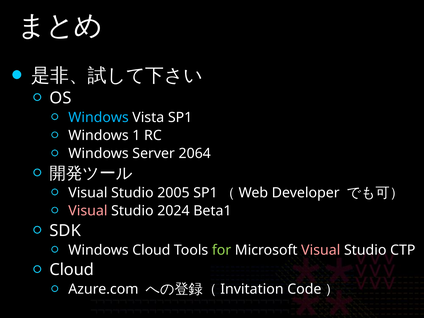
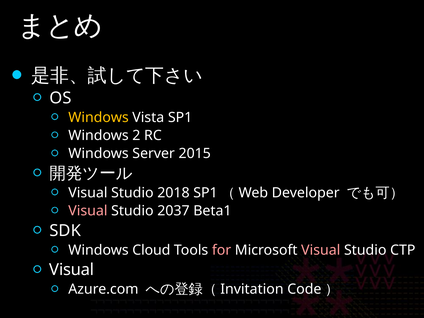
Windows colour: light blue -> yellow (99, 117)
1: 1 -> 2 (136, 135)
2064: 2064 -> 2015 (195, 154)
2005: 2005 -> 2018 (173, 193)
2024: 2024 -> 2037 (173, 211)
for colour: light green -> pink (222, 250)
Cloud: Cloud -> Visual (72, 270)
